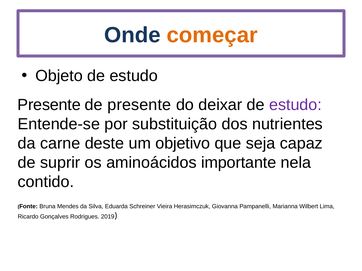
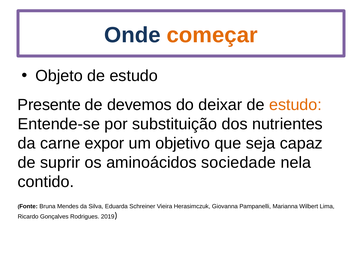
de presente: presente -> devemos (139, 105)
estudo colour: purple -> orange (295, 105)
deste: deste -> expor (105, 144)
importante: importante -> sociedade (239, 163)
